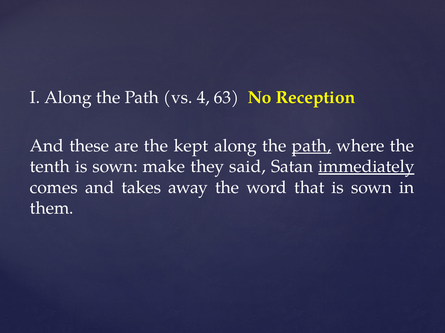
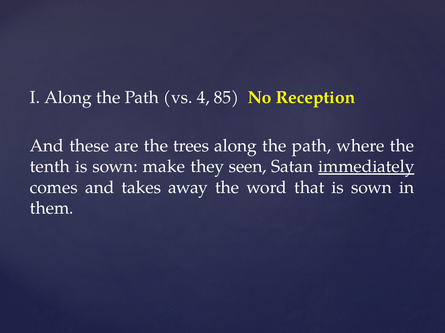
63: 63 -> 85 (227, 98)
kept: kept -> trees (191, 146)
path underline: present -> none (312, 146)
said: said -> seen (248, 167)
